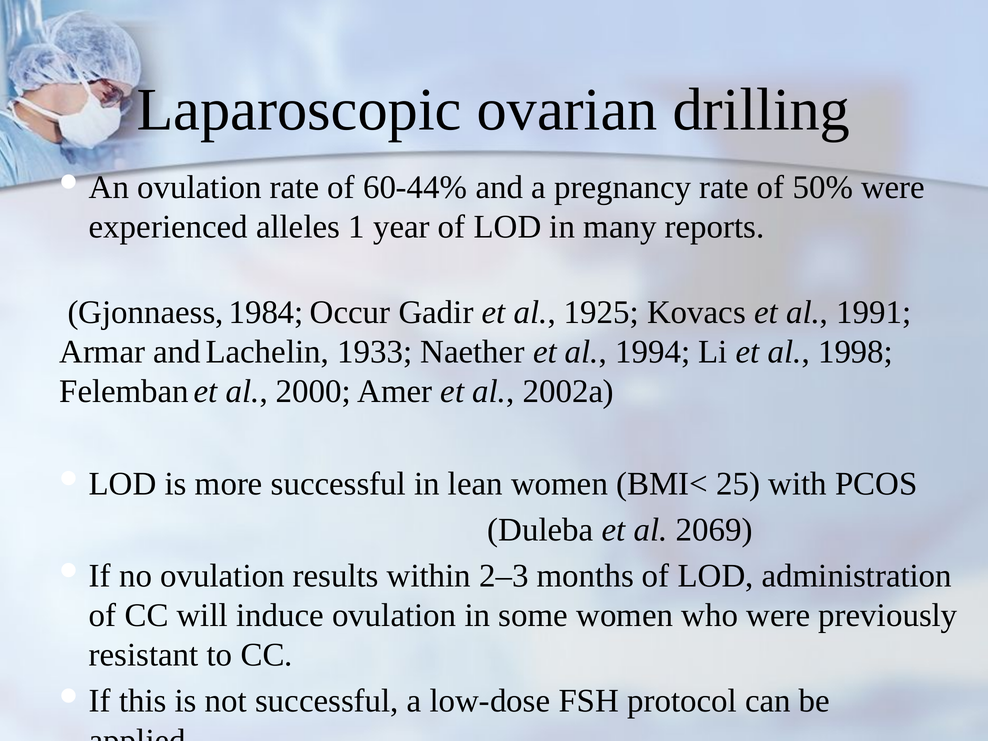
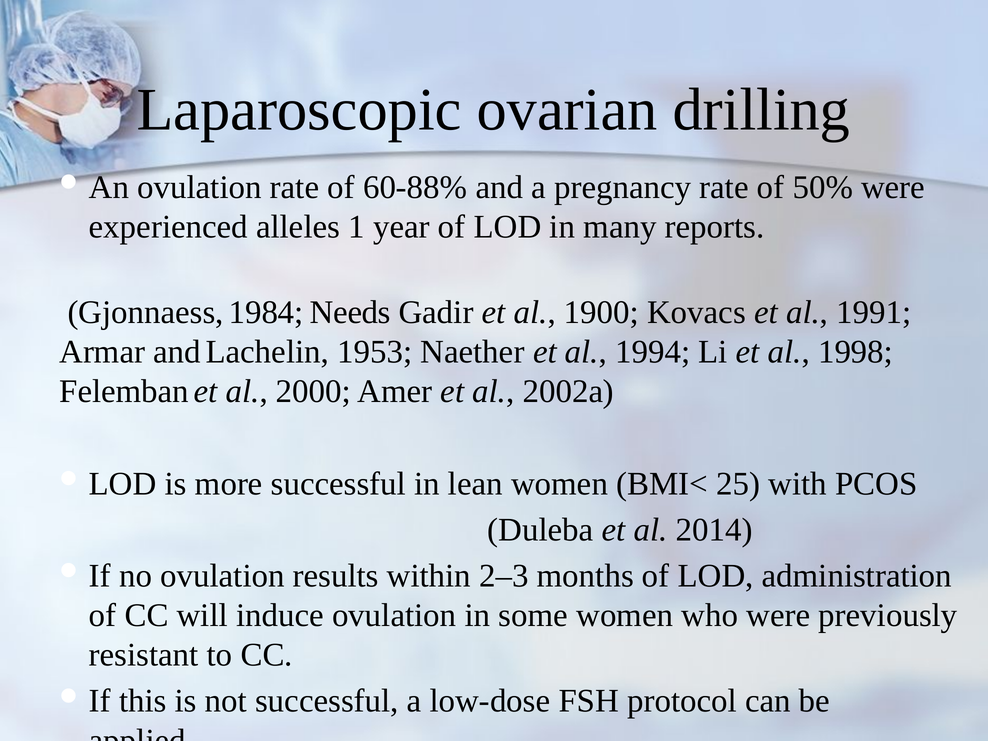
60-44%: 60-44% -> 60-88% (415, 187)
Occur: Occur -> Needs (350, 313)
1925: 1925 -> 1900 (601, 313)
1933: 1933 -> 1953 (375, 352)
2069: 2069 -> 2014 (714, 530)
